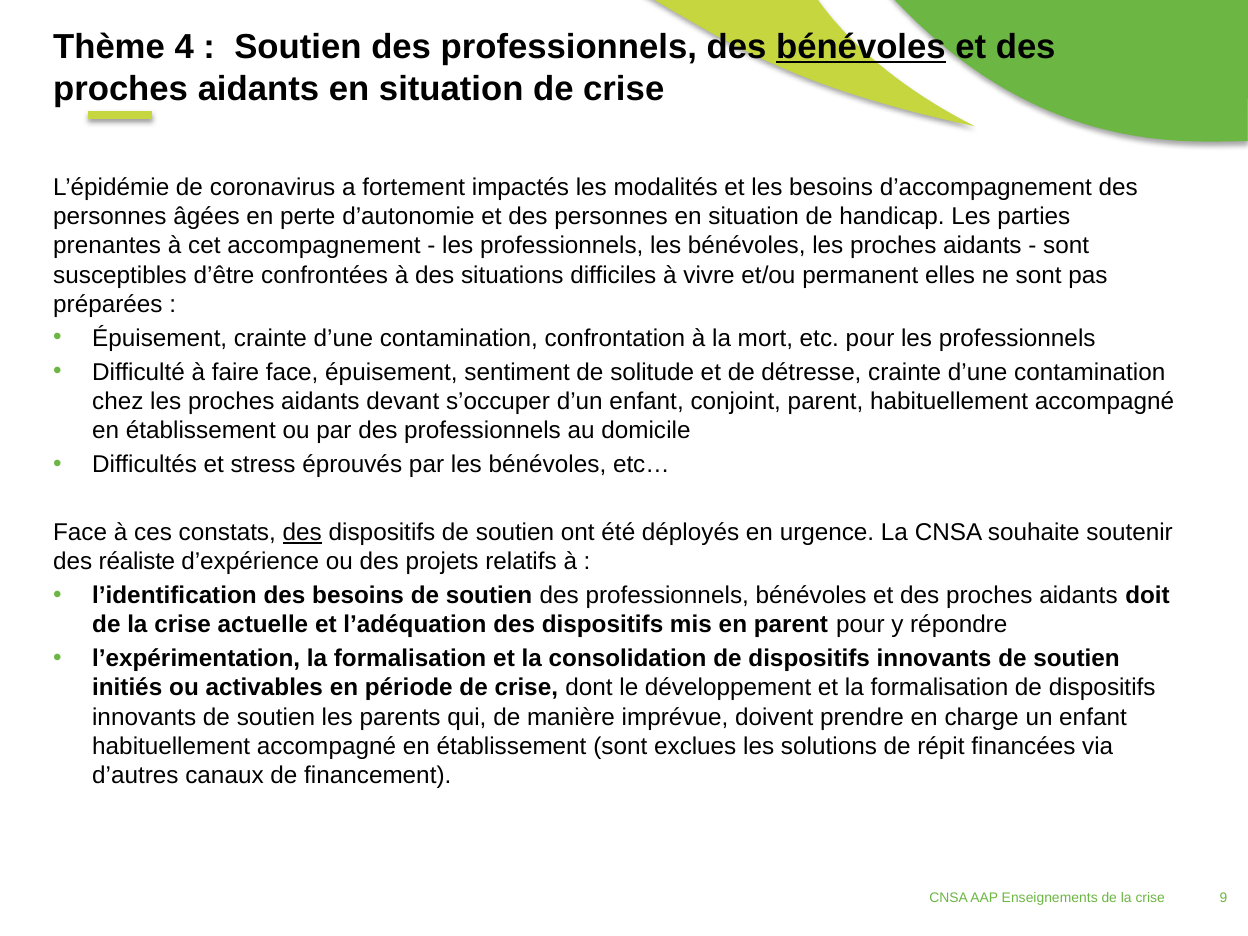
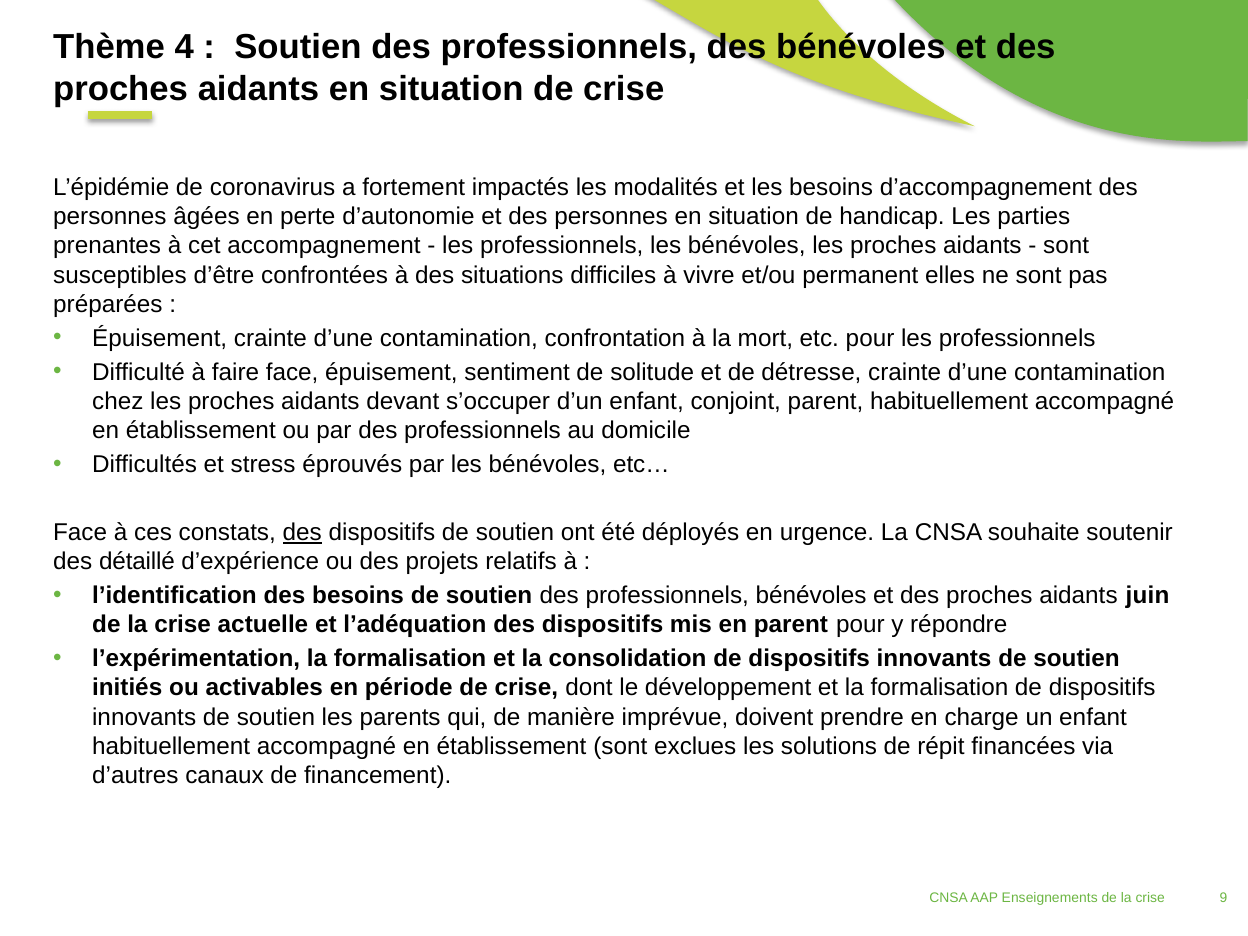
bénévoles underline: present -> none (861, 47)
réaliste: réaliste -> détaillé (137, 562)
doit: doit -> juin (1147, 596)
